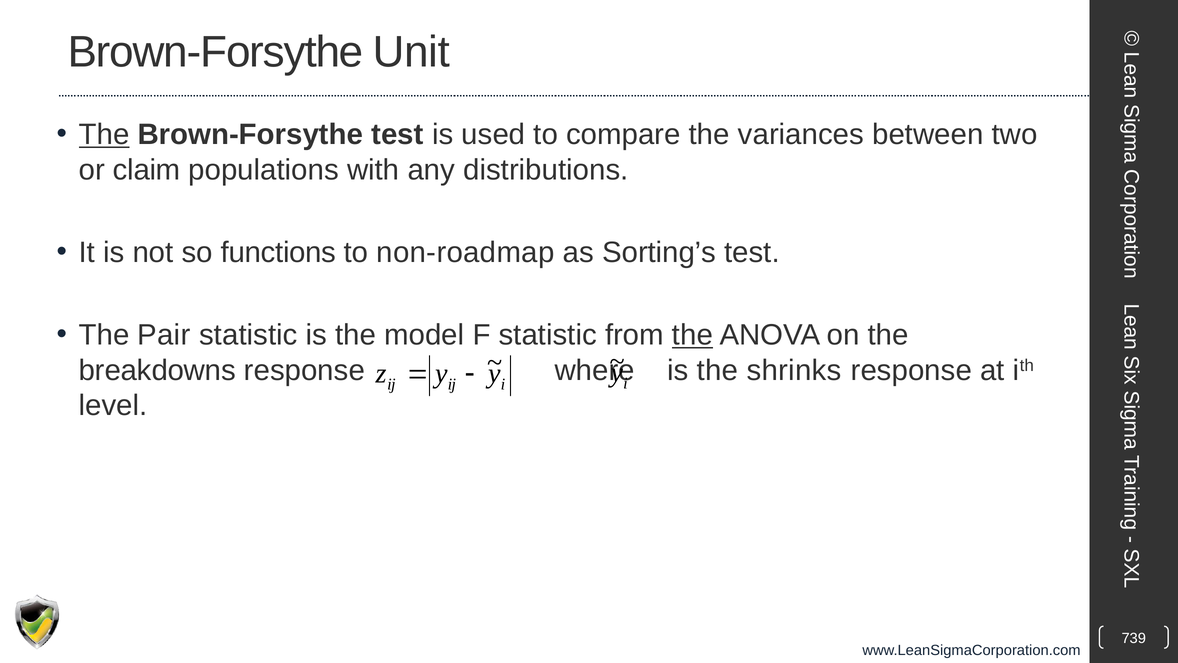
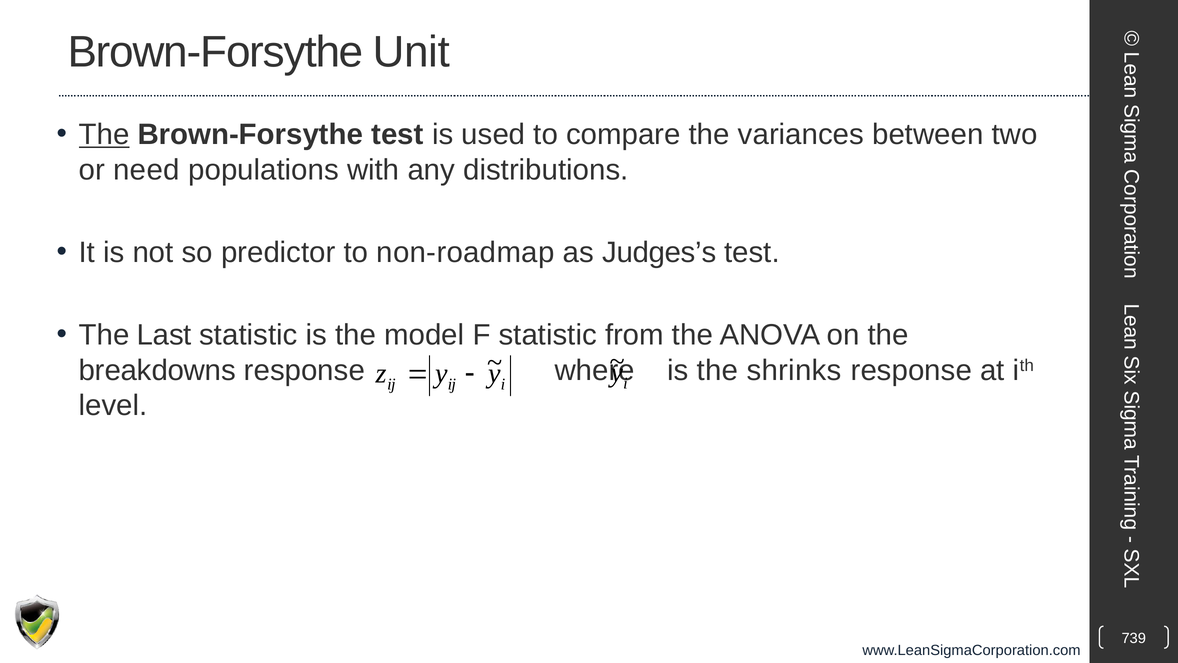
claim: claim -> need (146, 170)
functions: functions -> predictor (278, 252)
Sorting’s: Sorting’s -> Judges’s (659, 252)
Pair: Pair -> Last (164, 335)
the underline: present -> none (692, 335)
